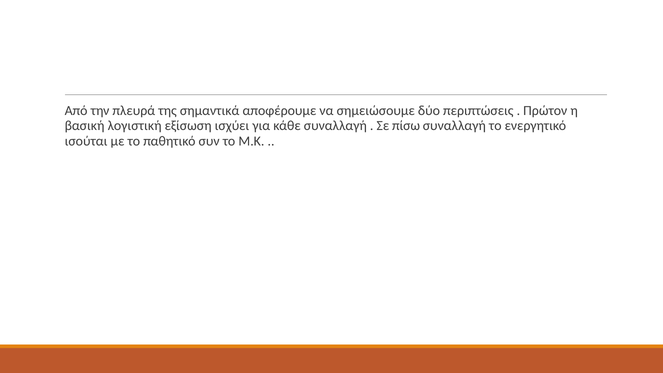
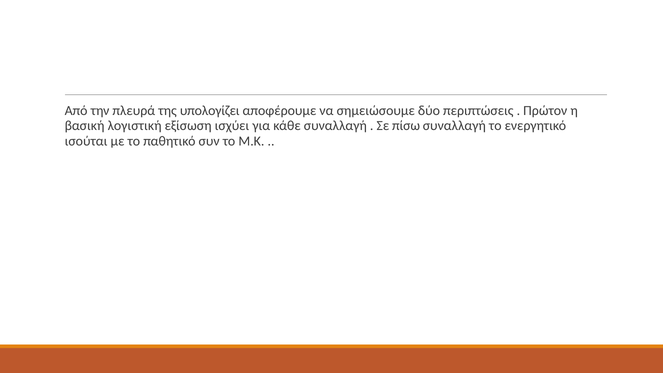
σημαντικά: σημαντικά -> υπολογίζει (210, 110)
